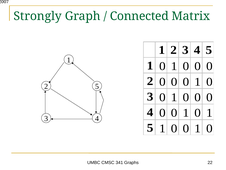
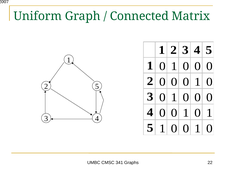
Strongly: Strongly -> Uniform (38, 16)
